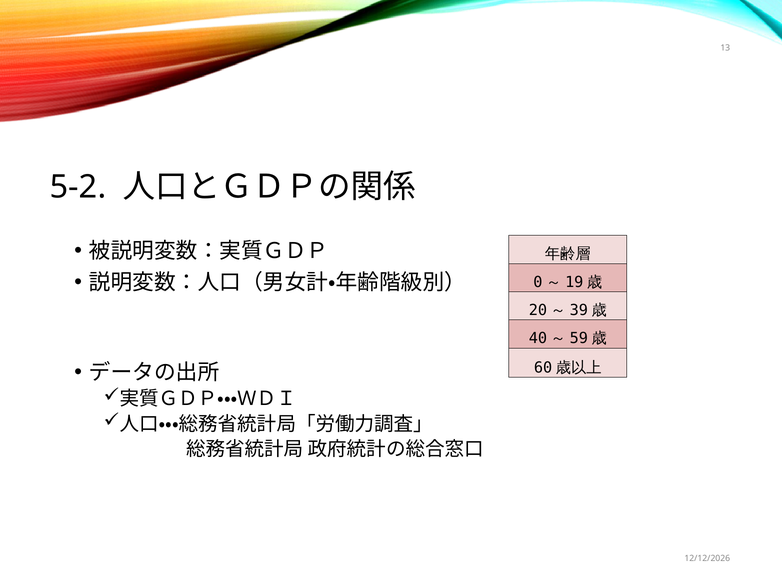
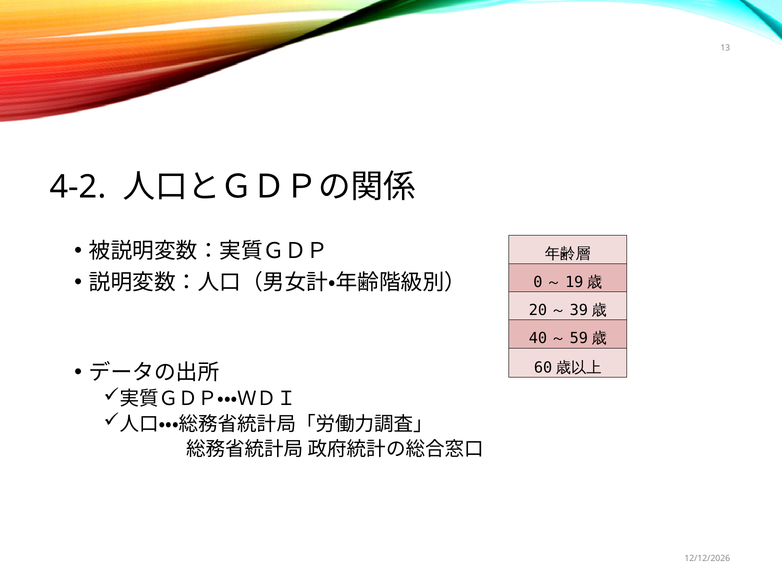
5-2: 5-2 -> 4-2 (78, 187)
